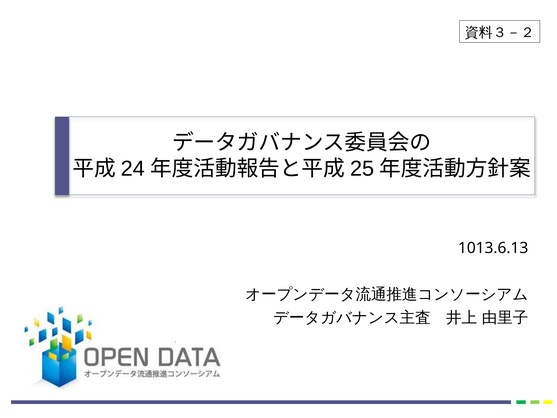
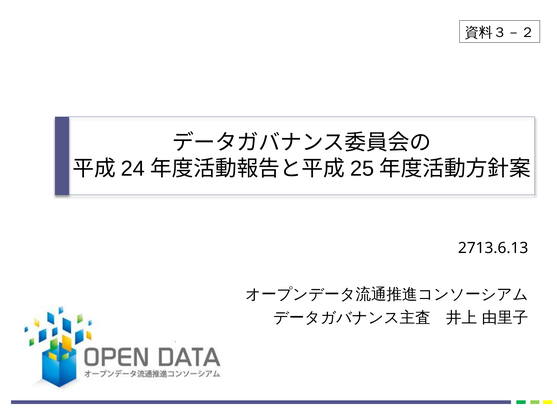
1013.6.13: 1013.6.13 -> 2713.6.13 (493, 248)
